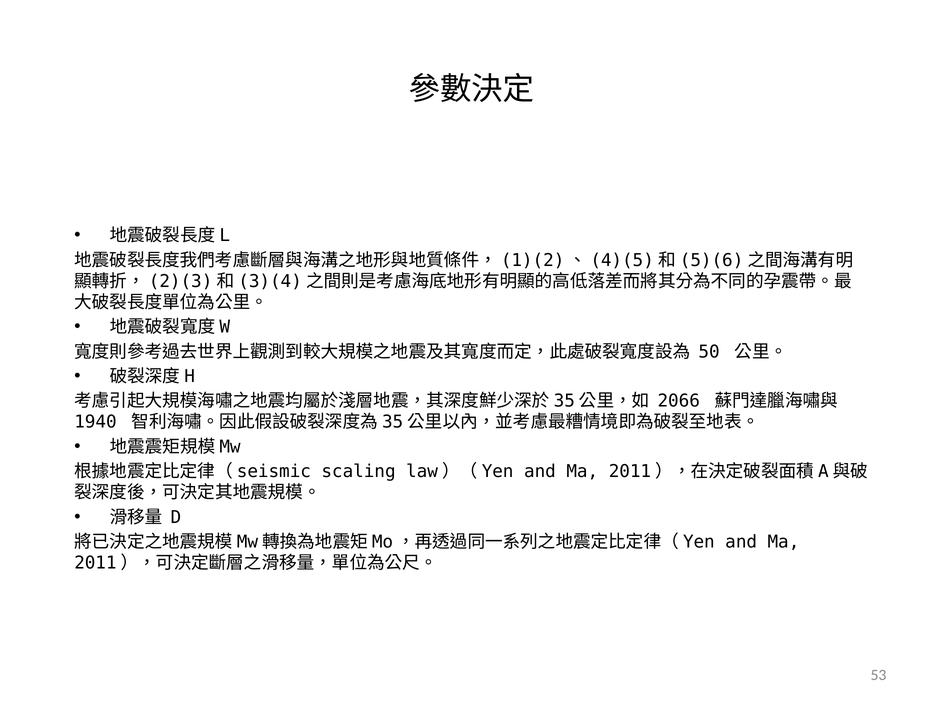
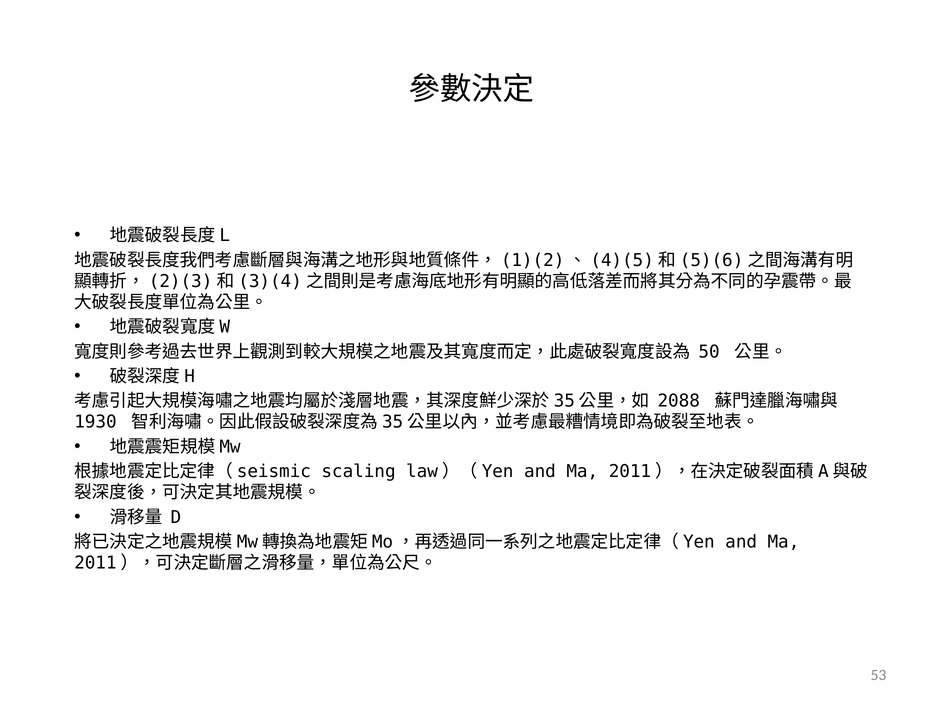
2066: 2066 -> 2088 (679, 401)
1940: 1940 -> 1930 (95, 422)
